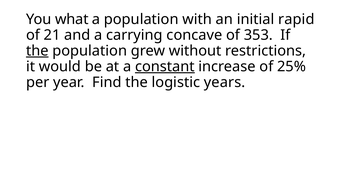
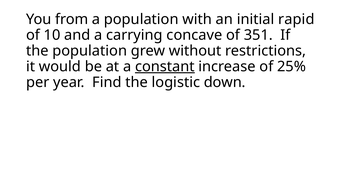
what: what -> from (72, 19)
21: 21 -> 10 (52, 35)
353: 353 -> 351 (258, 35)
the underline: present -> none (37, 51)
years: years -> down (225, 82)
